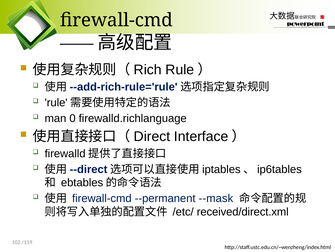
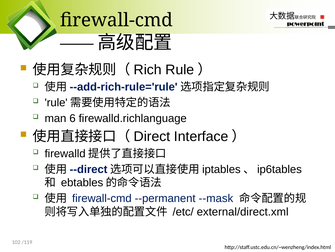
0: 0 -> 6 (73, 118)
received/direct.xml: received/direct.xml -> external/direct.xml (243, 211)
